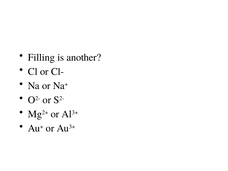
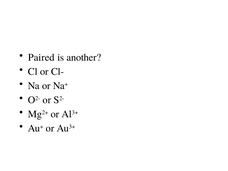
Filling: Filling -> Paired (41, 57)
